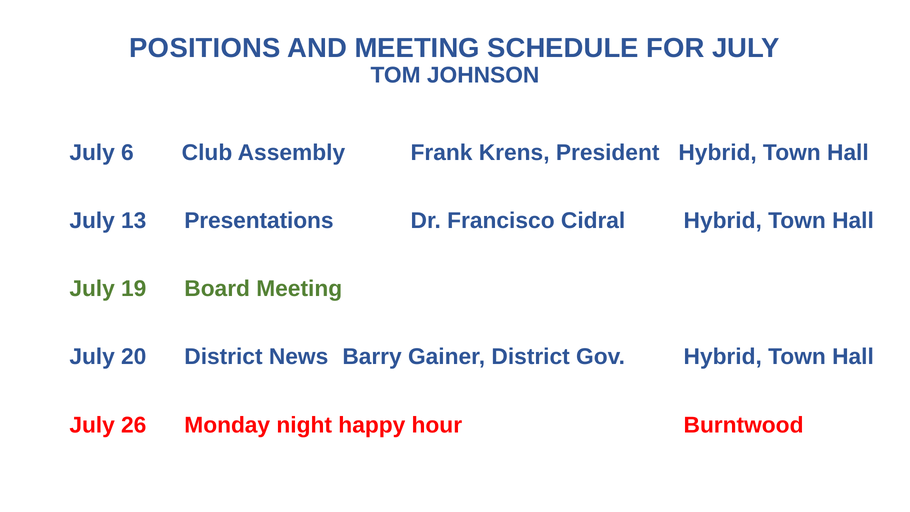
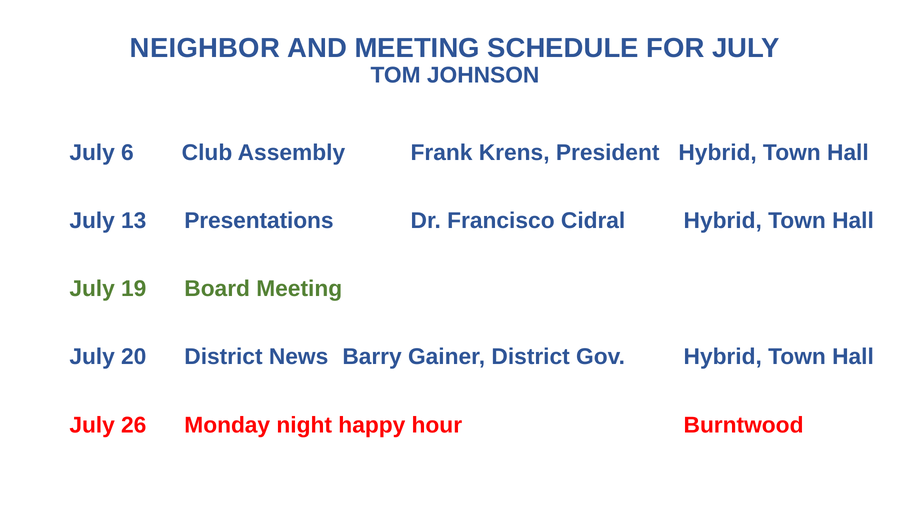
POSITIONS: POSITIONS -> NEIGHBOR (205, 48)
